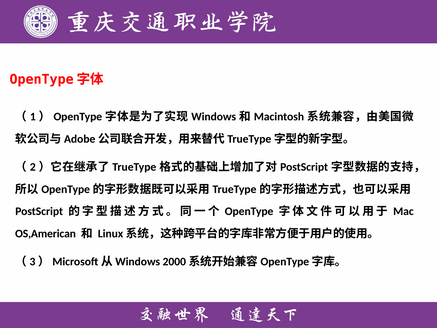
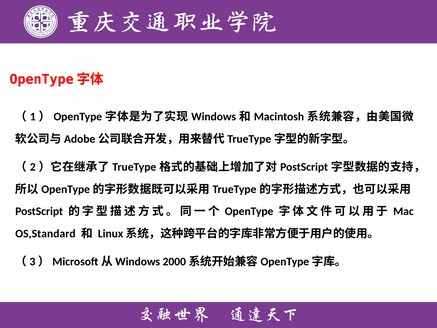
OS,American: OS,American -> OS,Standard (45, 233)
